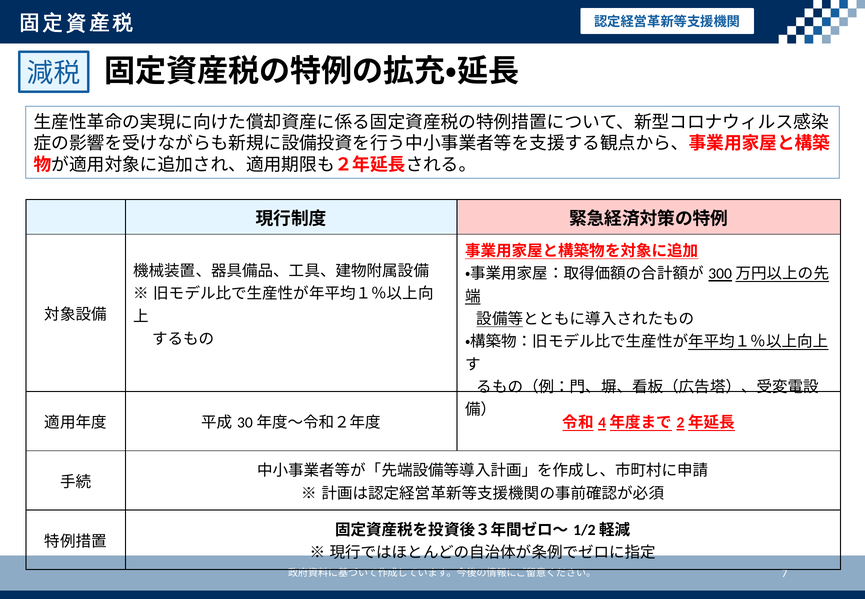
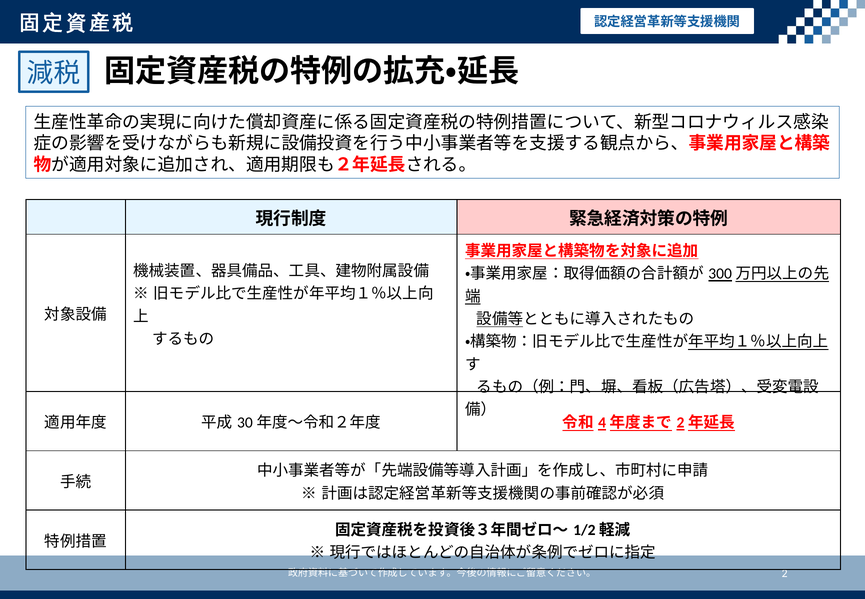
7: 7 -> 2 (785, 573)
